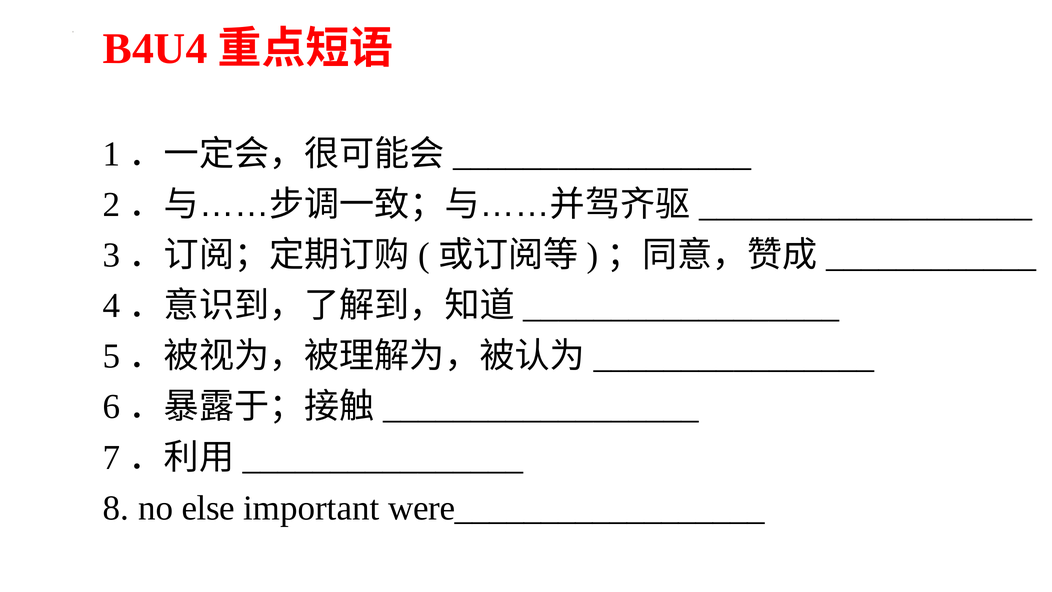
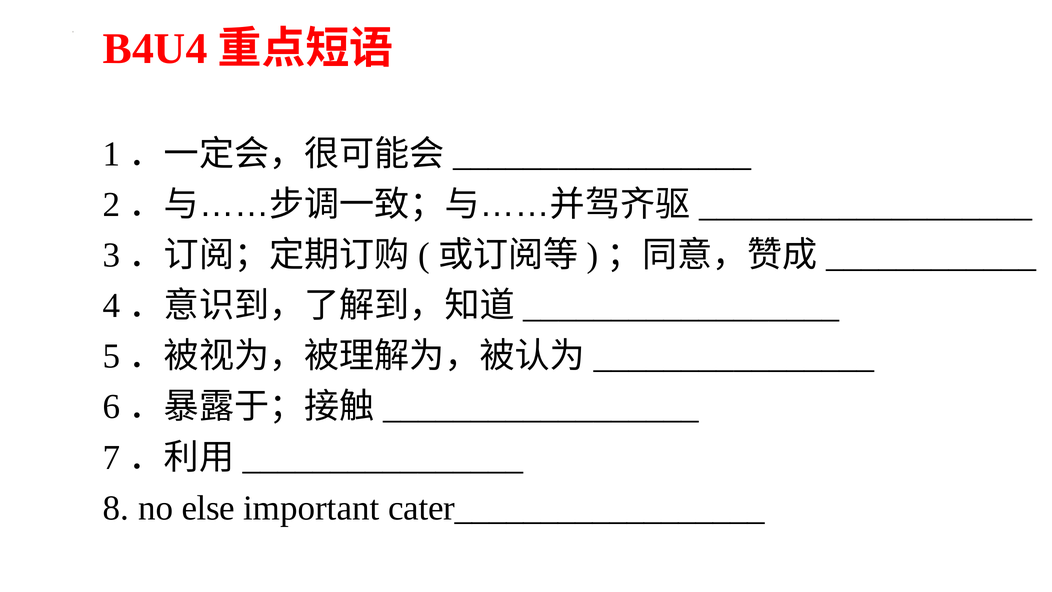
were__________________: were__________________ -> cater__________________ (576, 508)
